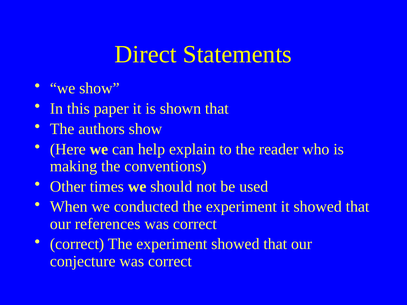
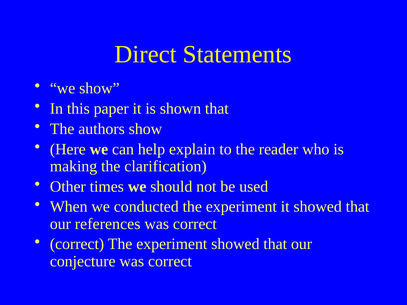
conventions: conventions -> clarification (166, 166)
